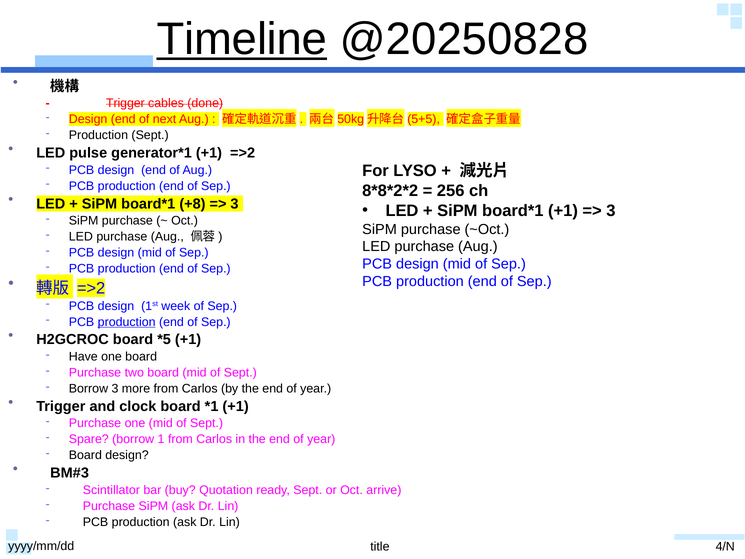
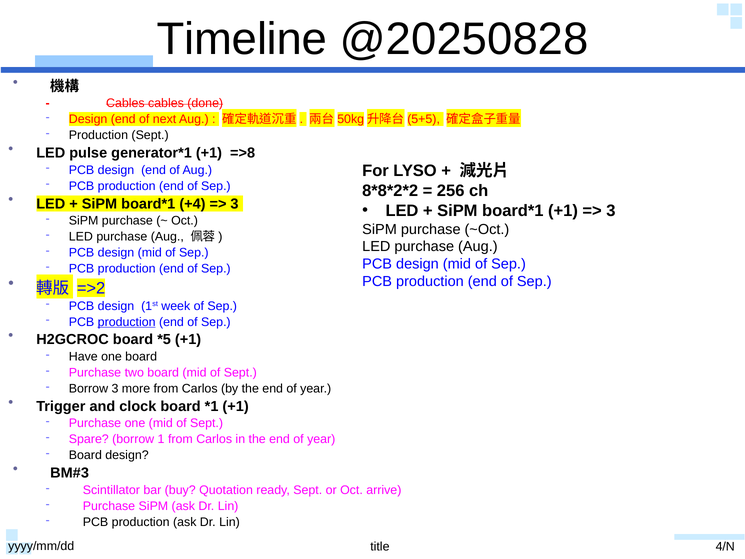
Timeline underline: present -> none (242, 39)
Trigger: Trigger -> Cables (125, 103)
+1 =>2: =>2 -> =>8 (243, 153)
+8: +8 -> +4 (192, 204)
